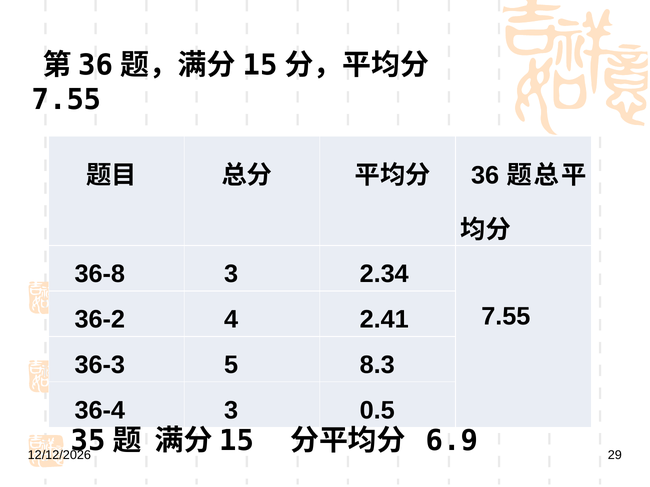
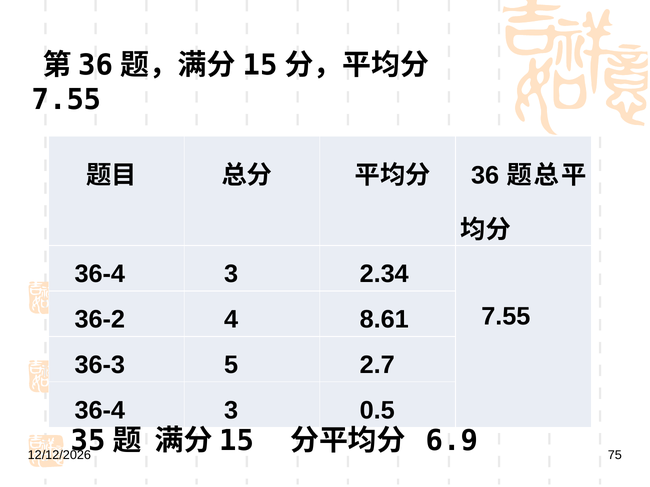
36-8: 36-8 -> 36-4 (100, 274)
2.41: 2.41 -> 8.61 (384, 320)
8.3: 8.3 -> 2.7 (377, 365)
29: 29 -> 75 (615, 456)
